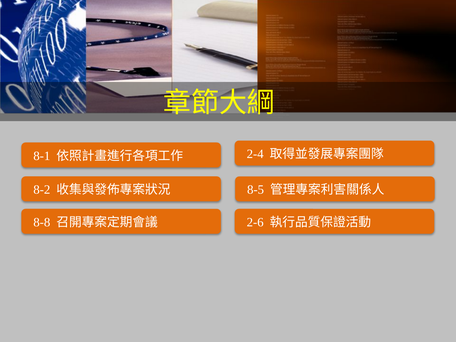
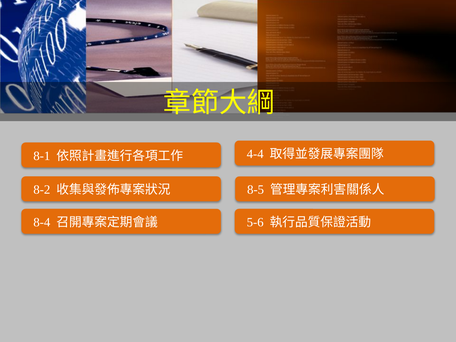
2-4: 2-4 -> 4-4 (255, 154)
8-8: 8-8 -> 8-4 (42, 222)
2-6: 2-6 -> 5-6 (255, 222)
